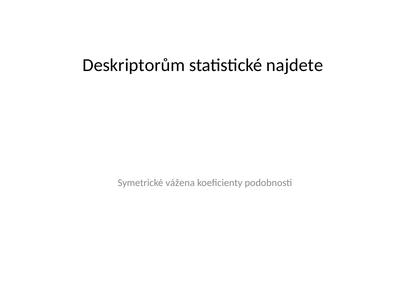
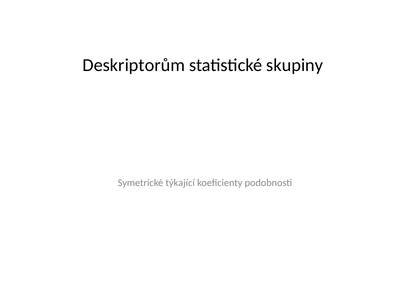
najdete: najdete -> skupiny (295, 65)
vážena: vážena -> týkající (180, 183)
